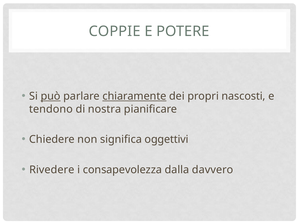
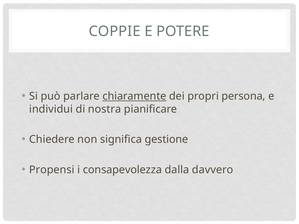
può underline: present -> none (51, 96)
nascosti: nascosti -> persona (244, 96)
tendono: tendono -> individui (51, 109)
oggettivi: oggettivi -> gestione (166, 140)
Rivedere: Rivedere -> Propensi (52, 170)
